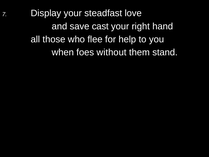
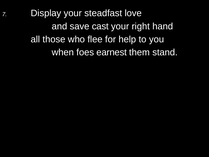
without: without -> earnest (112, 52)
